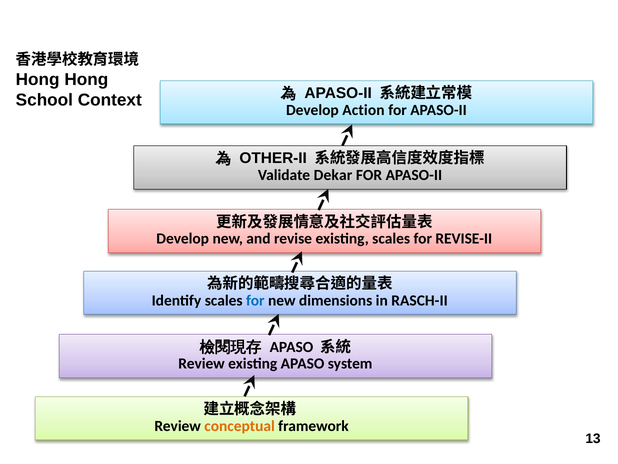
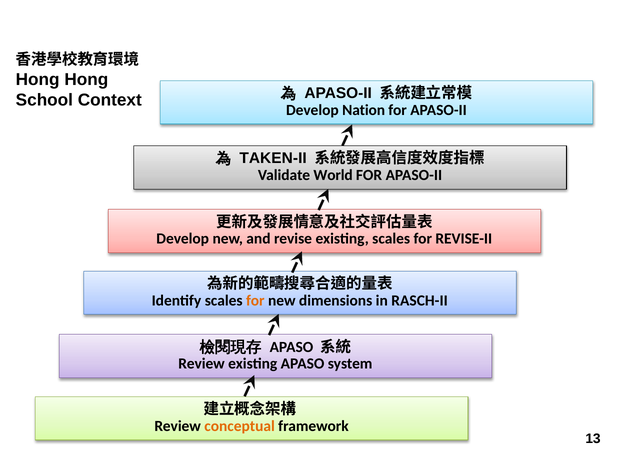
Action: Action -> Nation (364, 110)
OTHER-II: OTHER-II -> TAKEN-II (273, 158)
Dekar: Dekar -> World (333, 175)
for colour: blue -> orange (255, 300)
